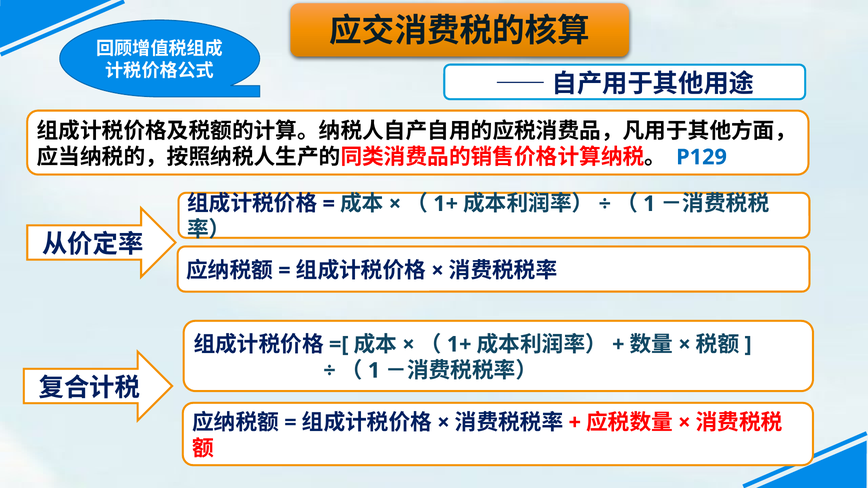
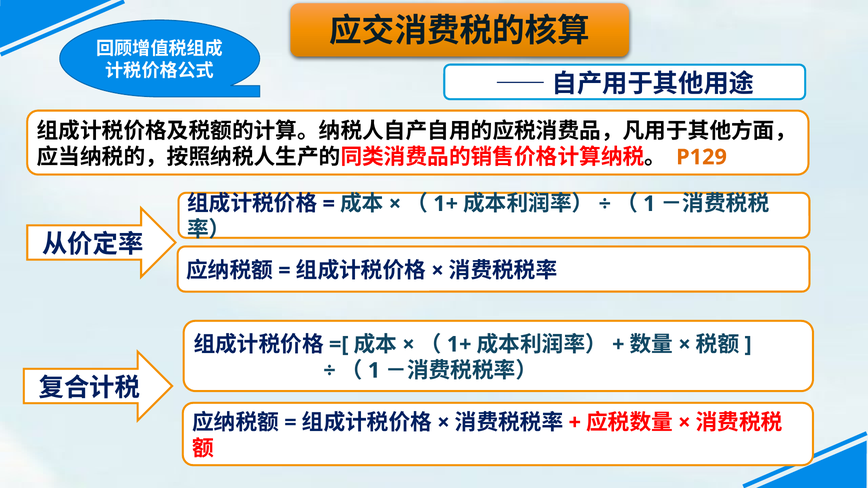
P129 colour: blue -> orange (702, 157)
